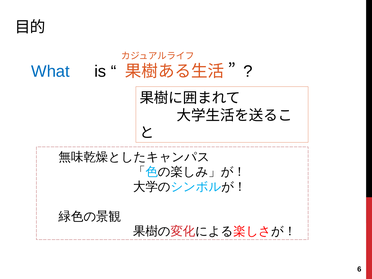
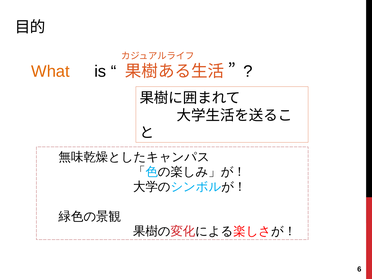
What colour: blue -> orange (50, 71)
